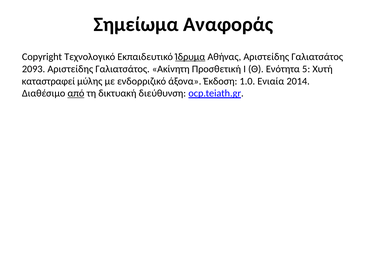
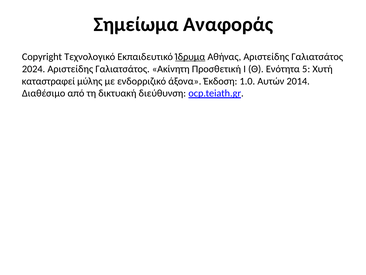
2093: 2093 -> 2024 (34, 69)
Ενιαία: Ενιαία -> Αυτών (271, 81)
από underline: present -> none (76, 93)
